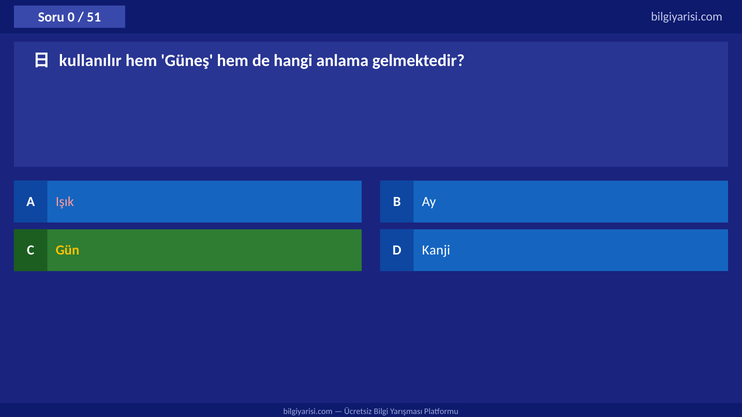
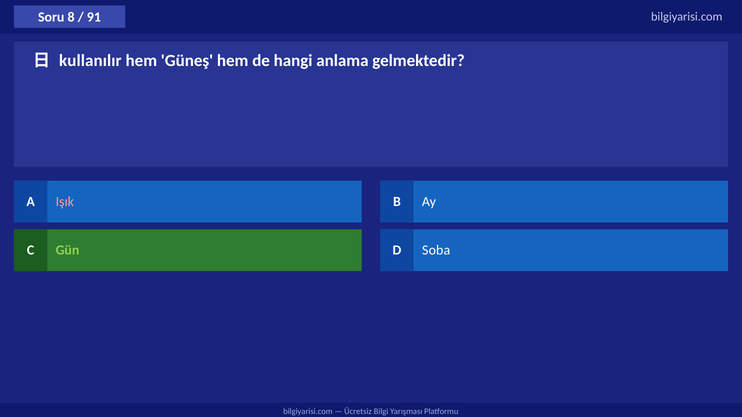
0: 0 -> 8 (71, 17)
51: 51 -> 91 (94, 17)
Gün colour: yellow -> light green (68, 251)
Kanji: Kanji -> Soba (436, 251)
